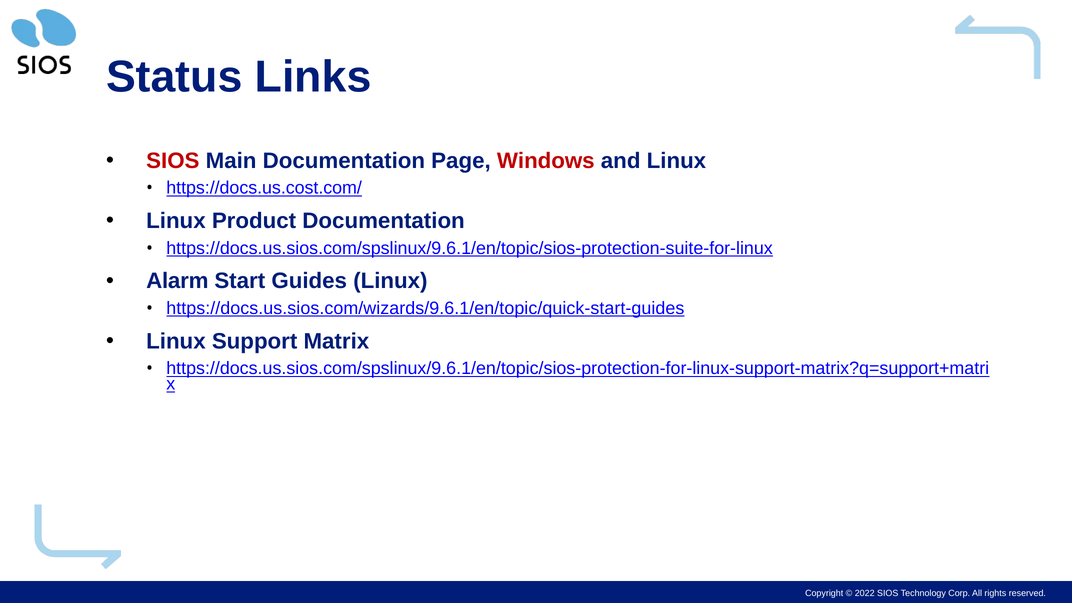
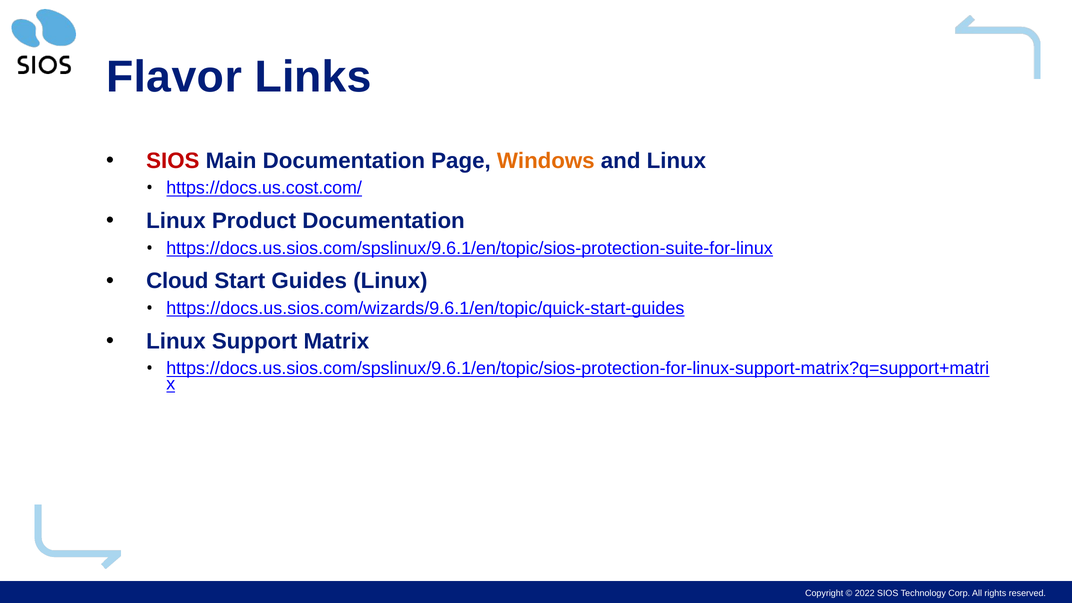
Status: Status -> Flavor (174, 77)
Windows colour: red -> orange (546, 161)
Alarm: Alarm -> Cloud (177, 281)
